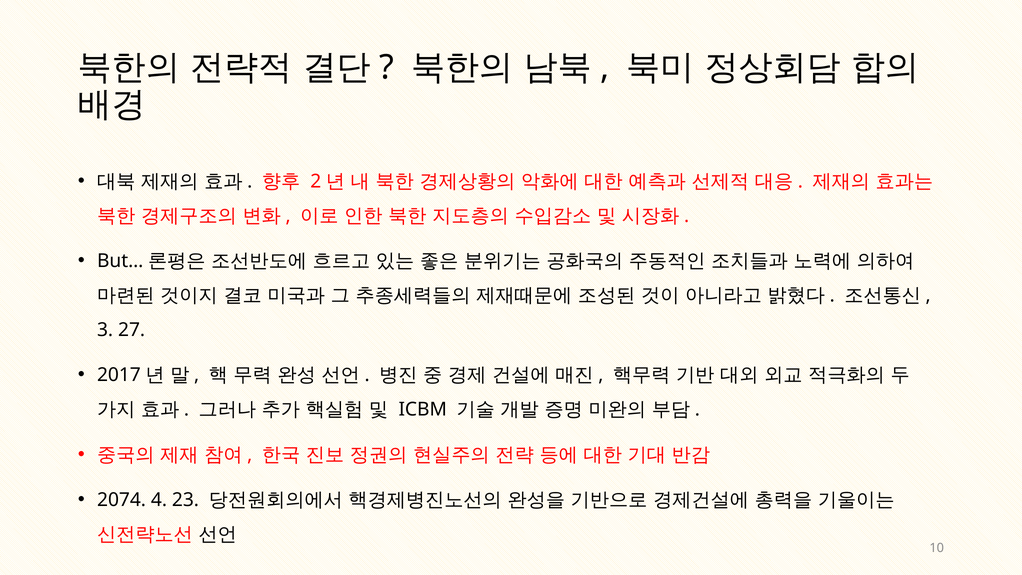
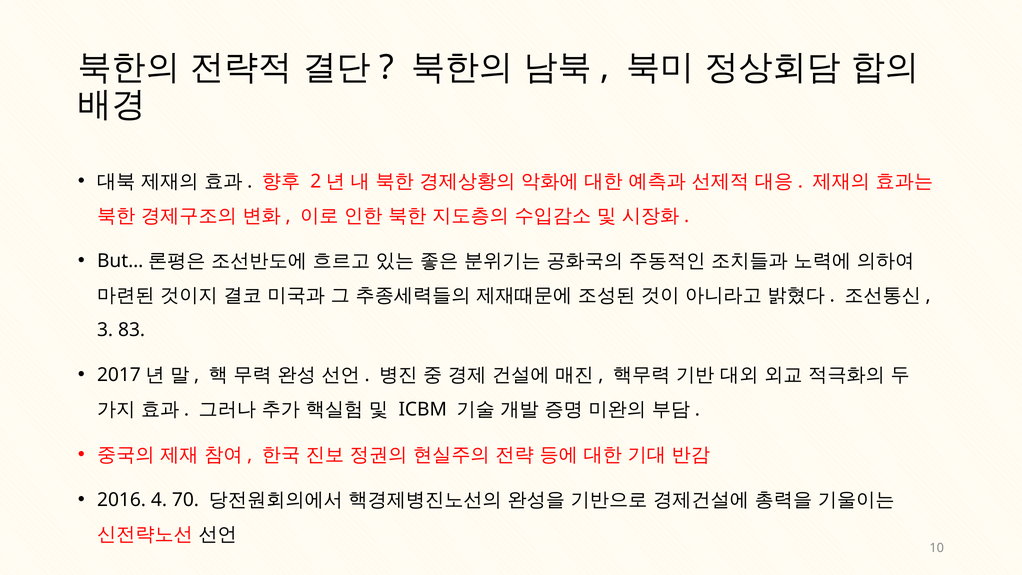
27: 27 -> 83 (132, 330)
2074: 2074 -> 2016 (122, 500)
23: 23 -> 70 (185, 500)
